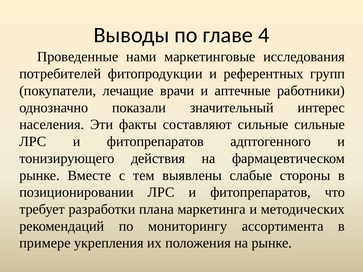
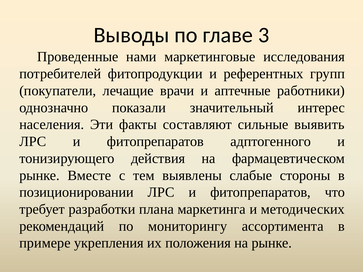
4: 4 -> 3 (264, 35)
сильные сильные: сильные -> выявить (320, 125)
